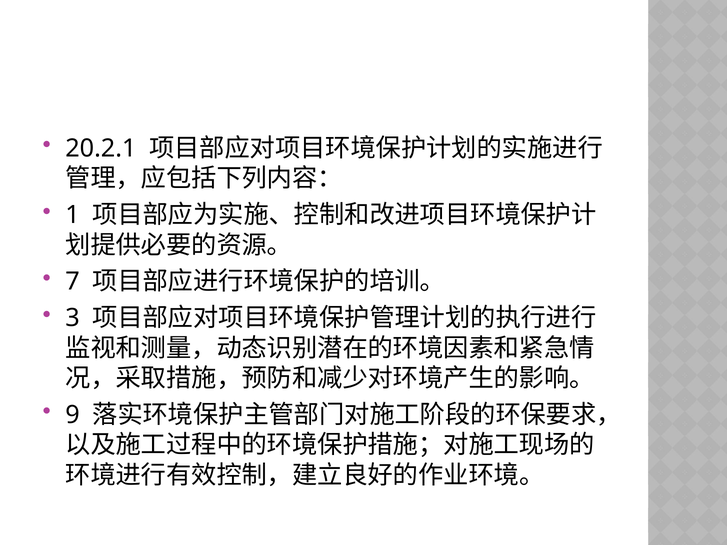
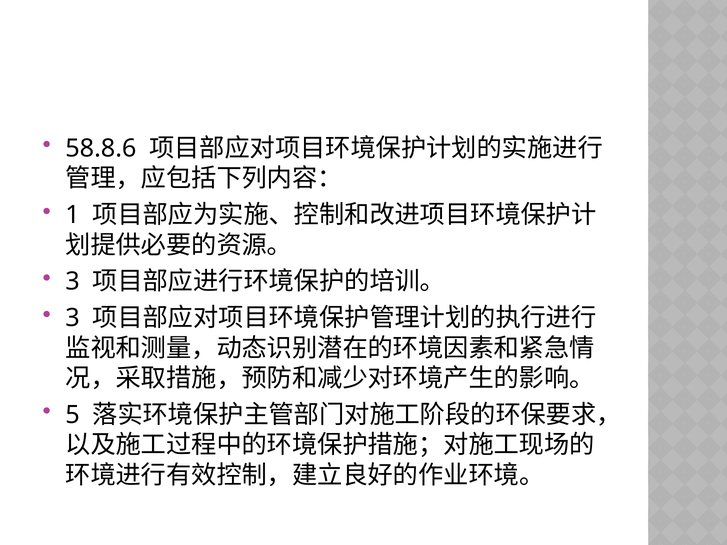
20.2.1: 20.2.1 -> 58.8.6 (101, 148)
7: 7 -> 3 (73, 282)
9: 9 -> 5 (73, 415)
